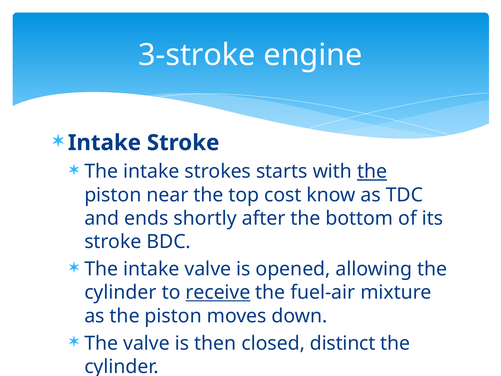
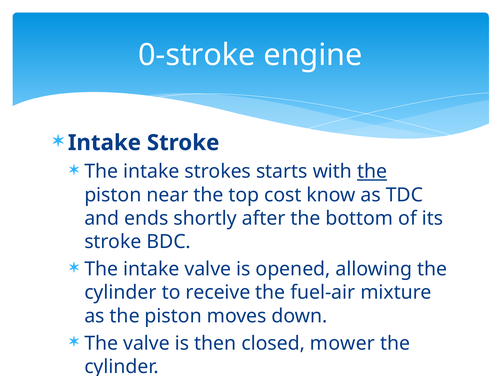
3-stroke: 3-stroke -> 0-stroke (197, 55)
receive underline: present -> none (218, 292)
distinct: distinct -> mower (342, 343)
